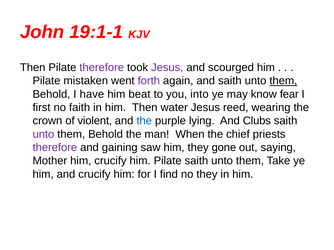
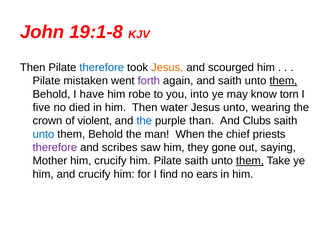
19:1-1: 19:1-1 -> 19:1-8 (96, 32)
therefore colour: purple -> blue (102, 68)
Jesus colour: purple -> orange (167, 68)
beat: beat -> robe (140, 94)
fear: fear -> torn (289, 94)
first: first -> five (41, 108)
faith: faith -> died (80, 108)
Jesus reed: reed -> unto (236, 108)
lying: lying -> than (202, 121)
unto colour: purple -> blue (43, 134)
gaining: gaining -> scribes (120, 148)
them underline: none -> present (250, 161)
no they: they -> ears (207, 174)
